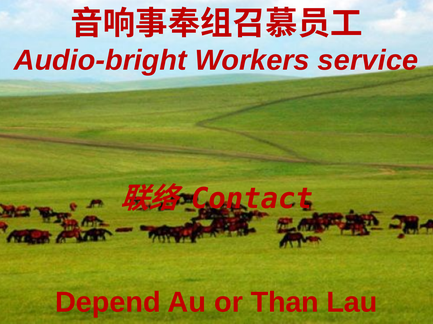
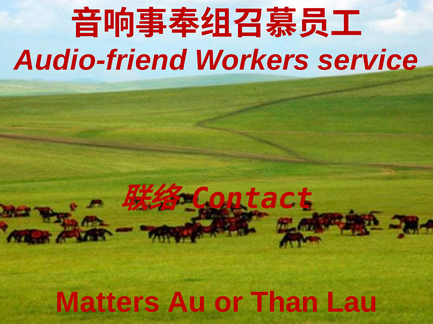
Audio-bright: Audio-bright -> Audio-friend (100, 60)
Depend: Depend -> Matters (108, 303)
